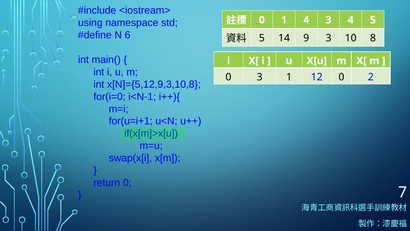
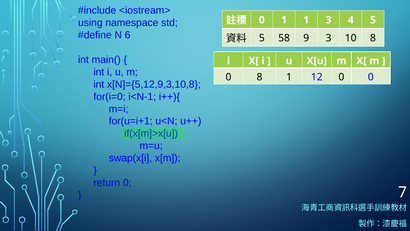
1 4: 4 -> 1 (306, 20)
14: 14 -> 58 (284, 38)
0 3: 3 -> 8 (260, 77)
0 2: 2 -> 0 (371, 77)
